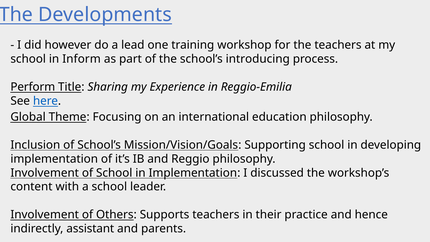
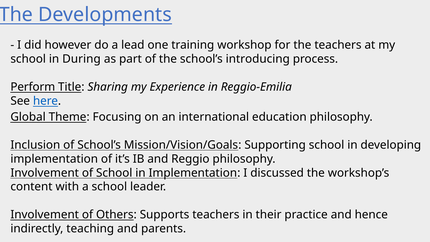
Inform: Inform -> During (81, 59)
assistant: assistant -> teaching (90, 229)
